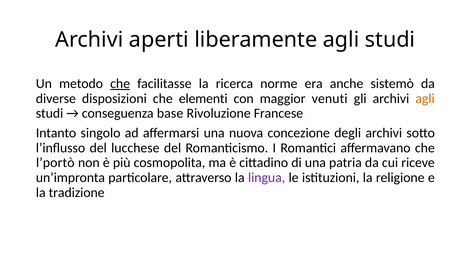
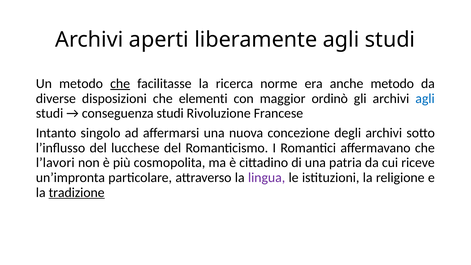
anche sistemò: sistemò -> metodo (392, 84)
venuti: venuti -> ordinò (330, 98)
agli colour: orange -> blue (425, 98)
conseguenza base: base -> studi (170, 113)
l’portò: l’portò -> l’lavori (55, 163)
tradizione underline: none -> present (77, 192)
